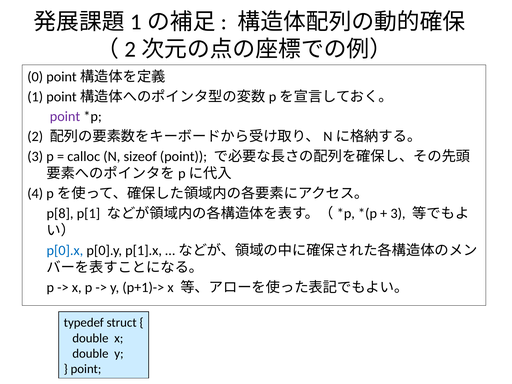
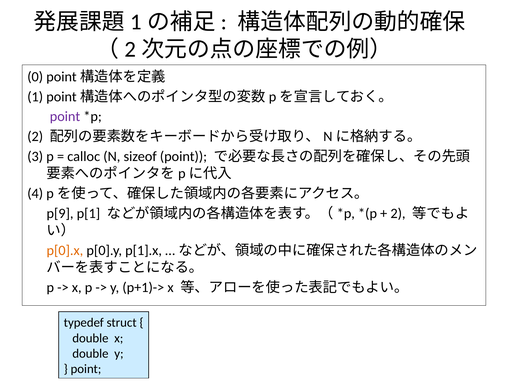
p[8: p[8 -> p[9 (60, 213)
3: 3 -> 2 (398, 213)
p[0].x colour: blue -> orange (65, 250)
